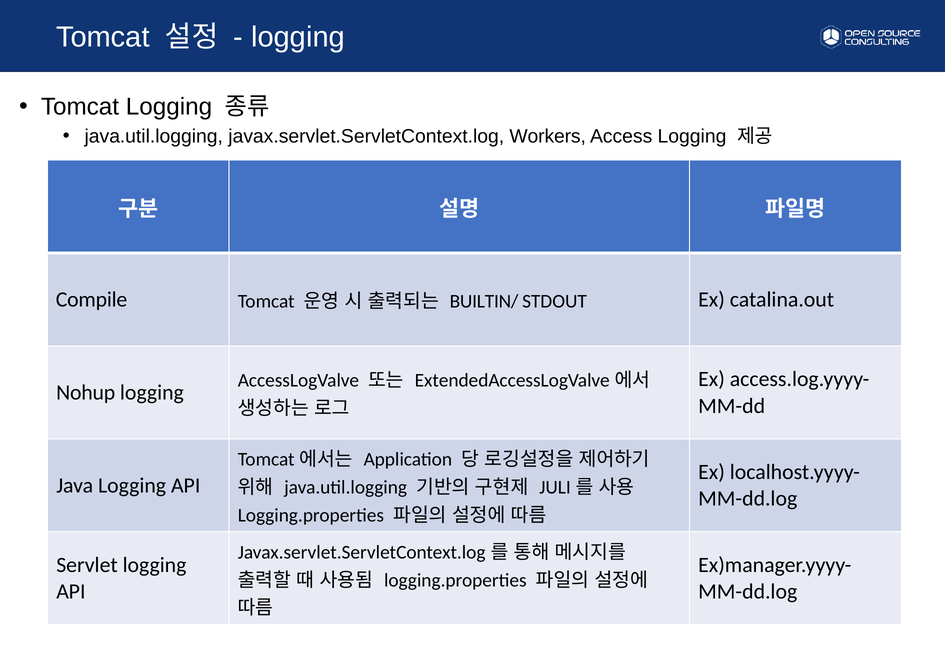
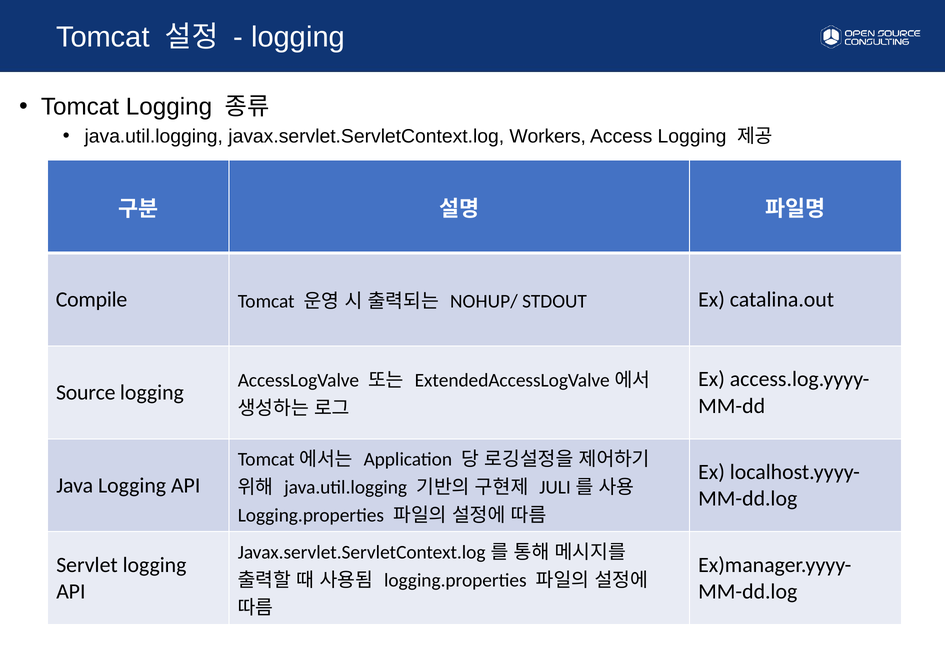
BUILTIN/: BUILTIN/ -> NOHUP/ (484, 302)
Nohup: Nohup -> Source (86, 393)
